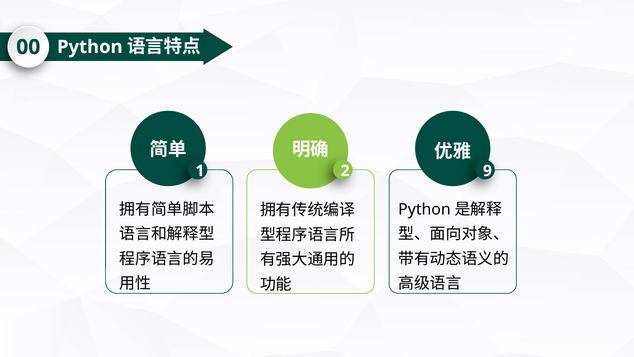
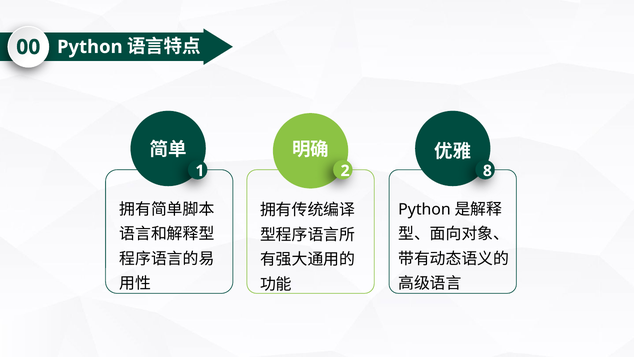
9: 9 -> 8 (487, 171)
